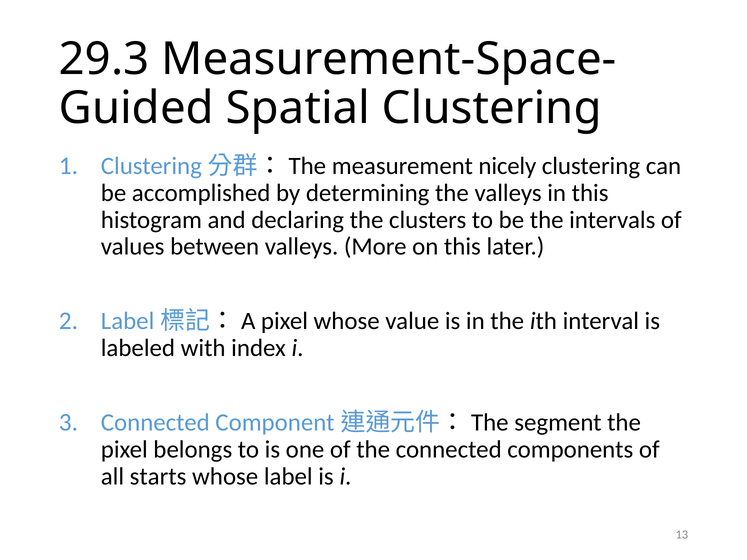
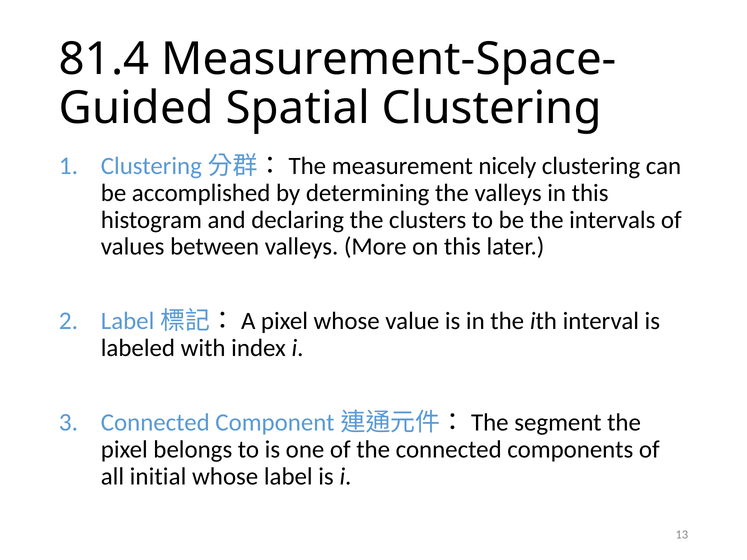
29.3: 29.3 -> 81.4 (104, 59)
starts: starts -> initial (158, 477)
